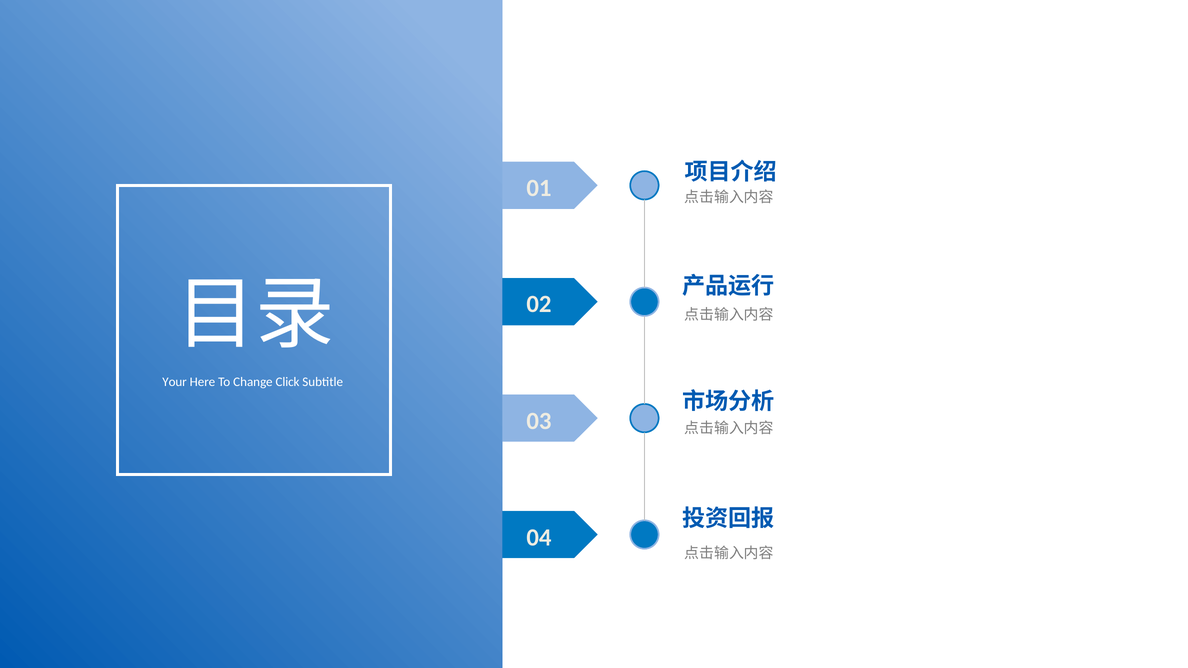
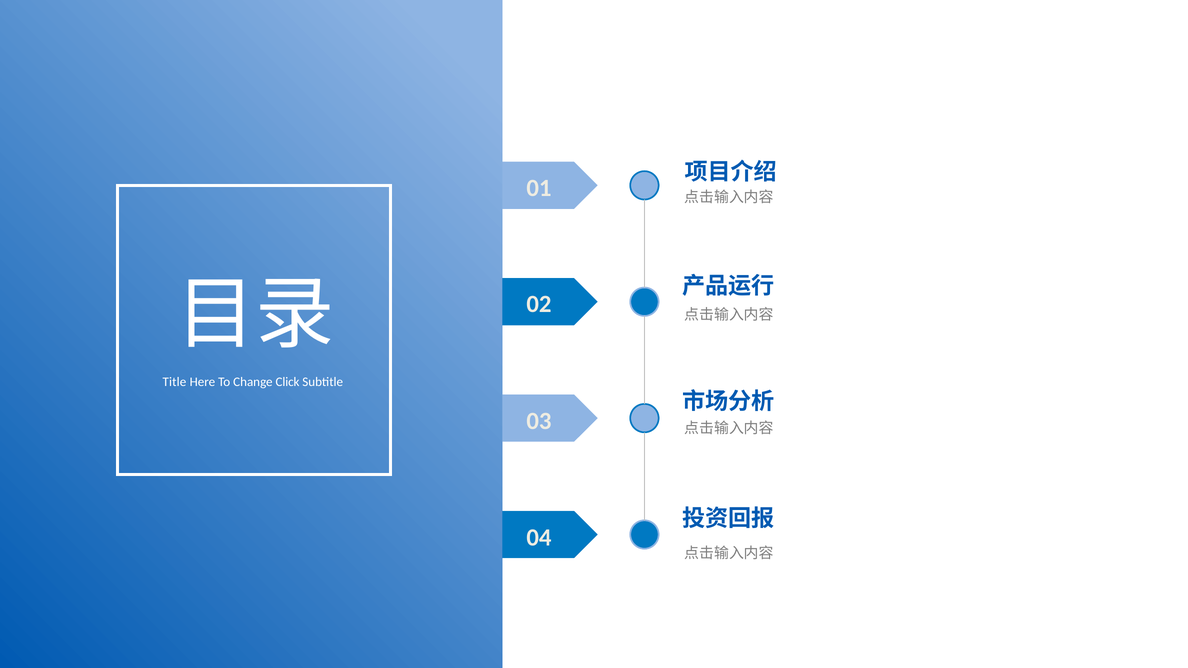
Your: Your -> Title (174, 382)
